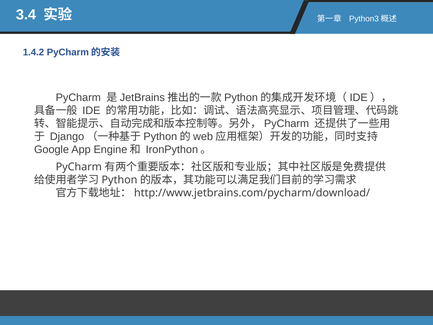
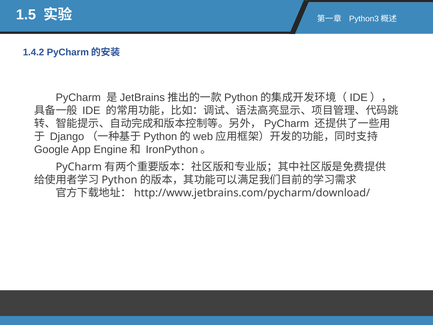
3.4: 3.4 -> 1.5 (26, 15)
